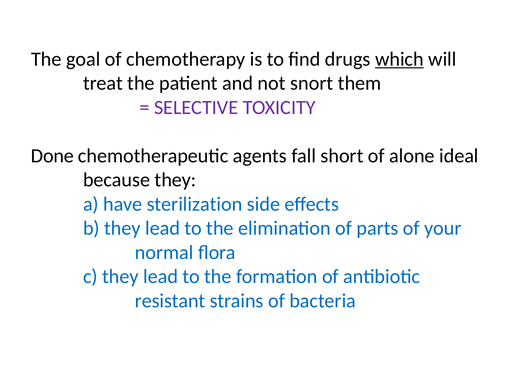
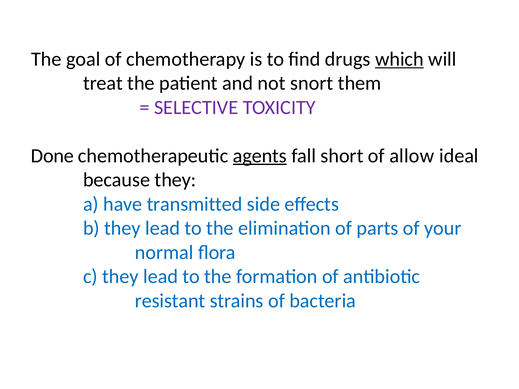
agents underline: none -> present (260, 156)
alone: alone -> allow (412, 156)
sterilization: sterilization -> transmitted (195, 204)
